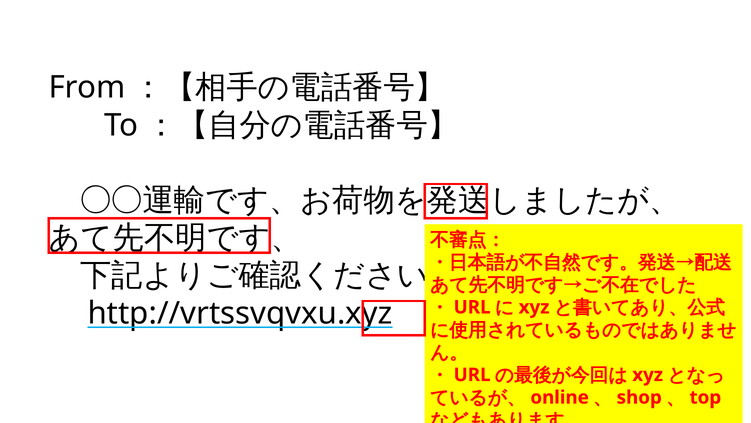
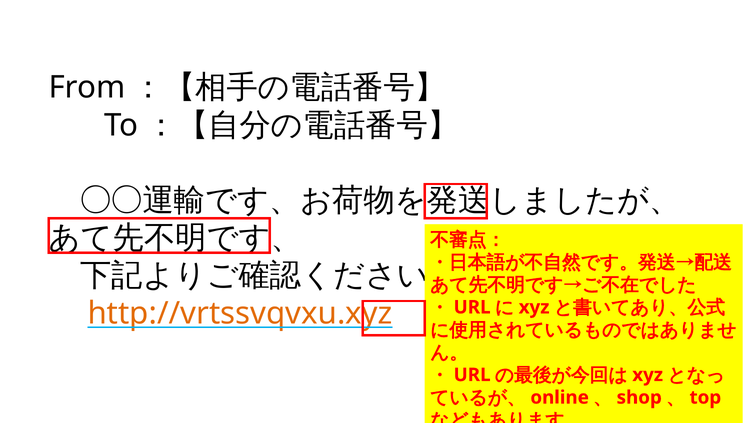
http://vrtssvqvxu.xyz colour: black -> orange (240, 313)
